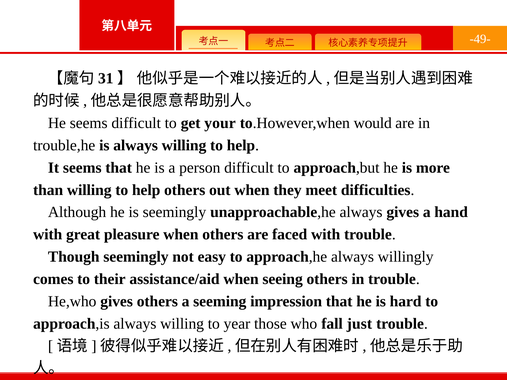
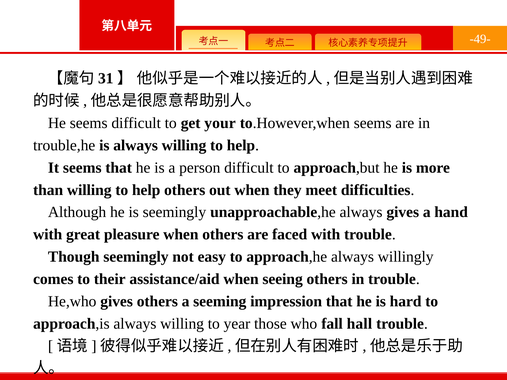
to.However,when would: would -> seems (373, 123)
just: just -> hall (359, 324)
